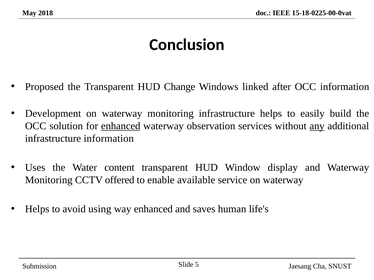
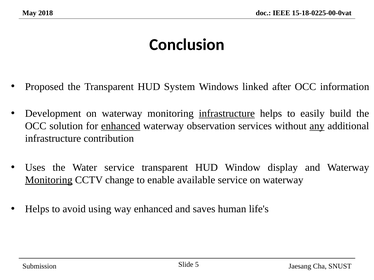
Change: Change -> System (180, 87)
infrastructure underline: none -> present (227, 114)
infrastructure information: information -> contribution (109, 139)
Water content: content -> service (119, 168)
Monitoring underline: none -> present (49, 180)
offered: offered -> change (120, 180)
